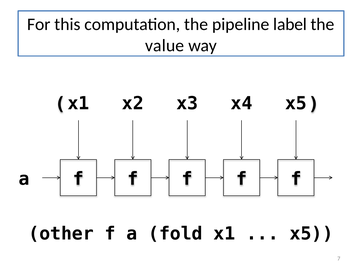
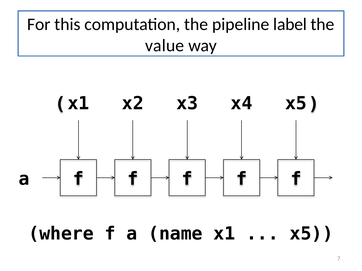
other: other -> where (61, 234)
fold: fold -> name (175, 234)
